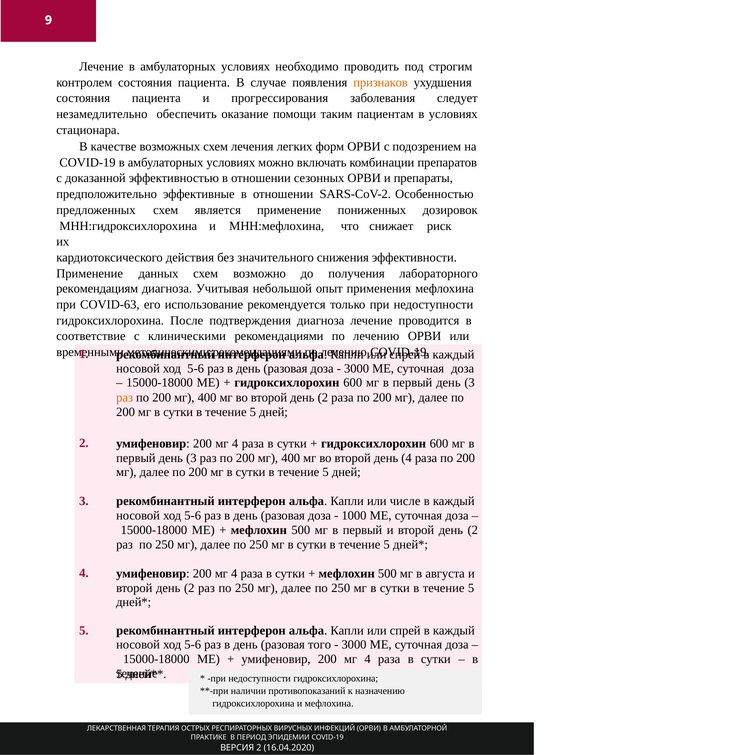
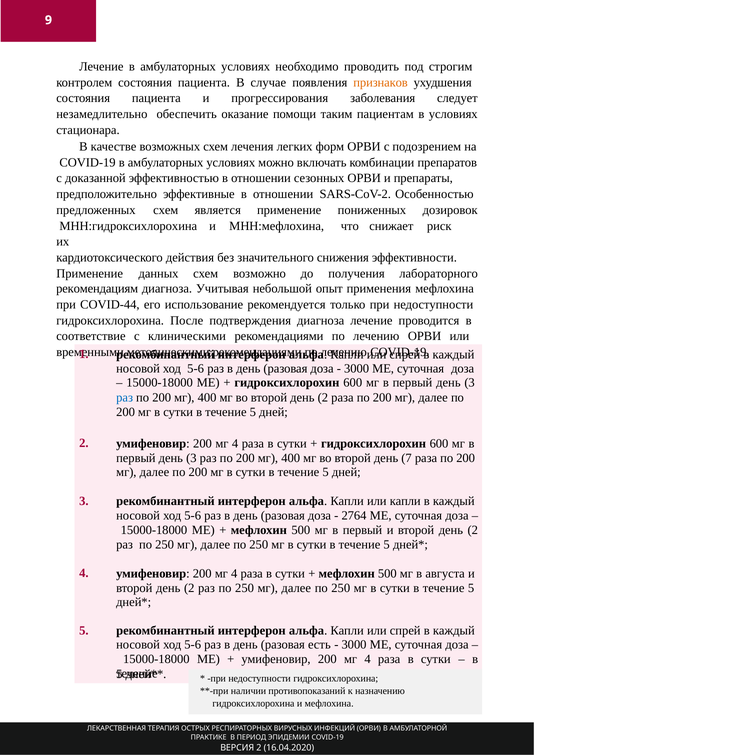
COVID-63: COVID-63 -> COVID-44 (110, 305)
раз colour: orange -> blue (125, 398)
день 4: 4 -> 7 (407, 458)
или числе: числе -> капли (405, 501)
1000: 1000 -> 2764 (354, 516)
того: того -> есть (319, 645)
